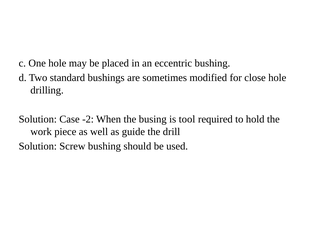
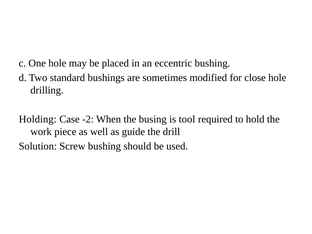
Solution: Solution -> Holding (38, 119)
